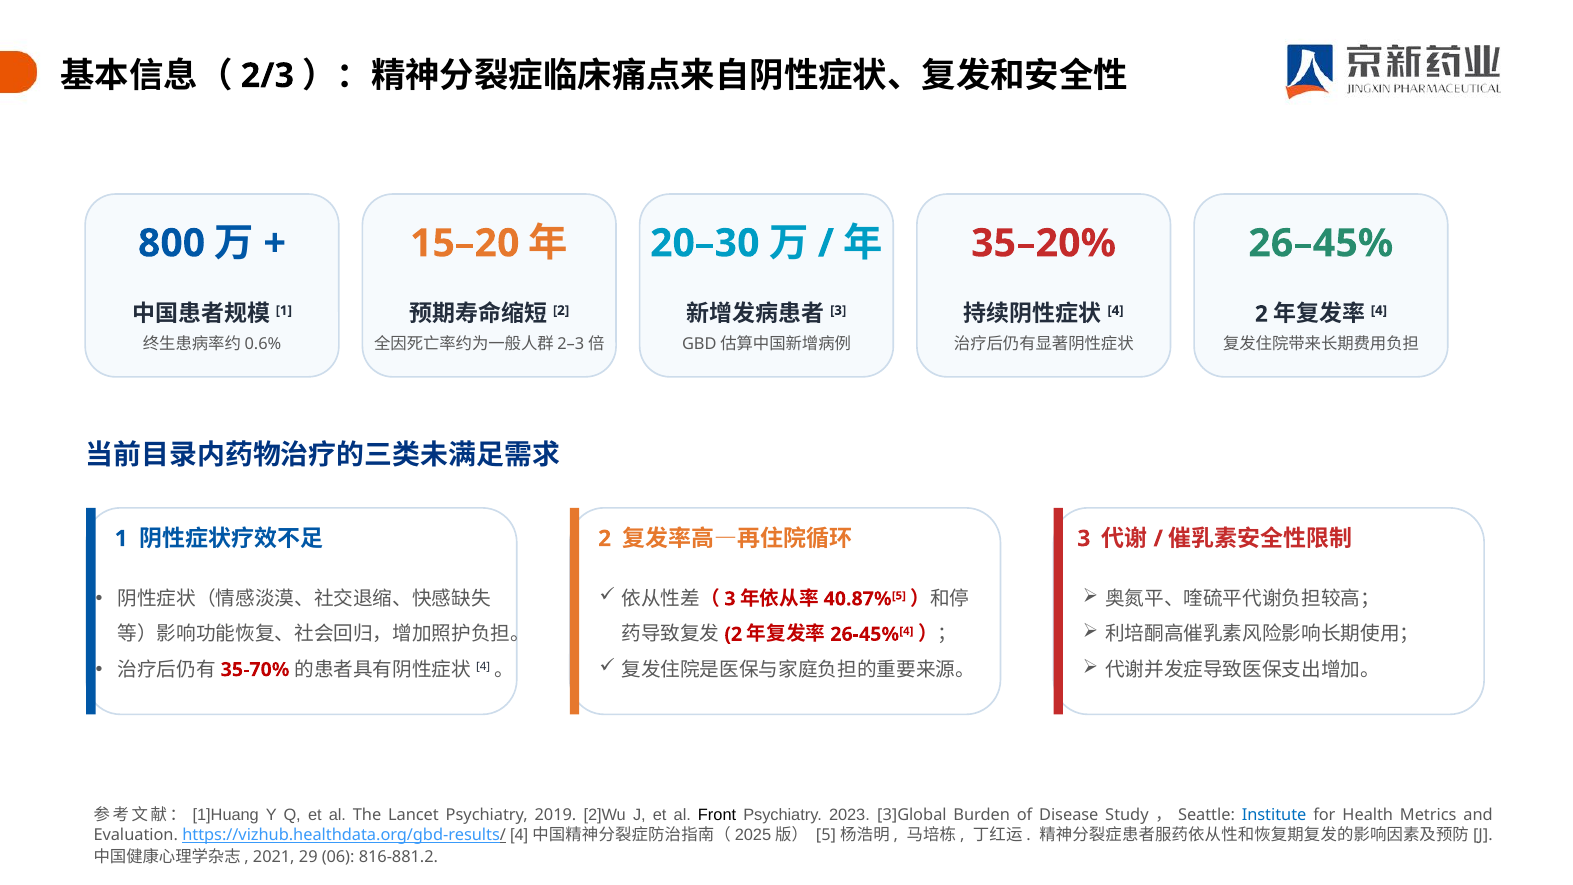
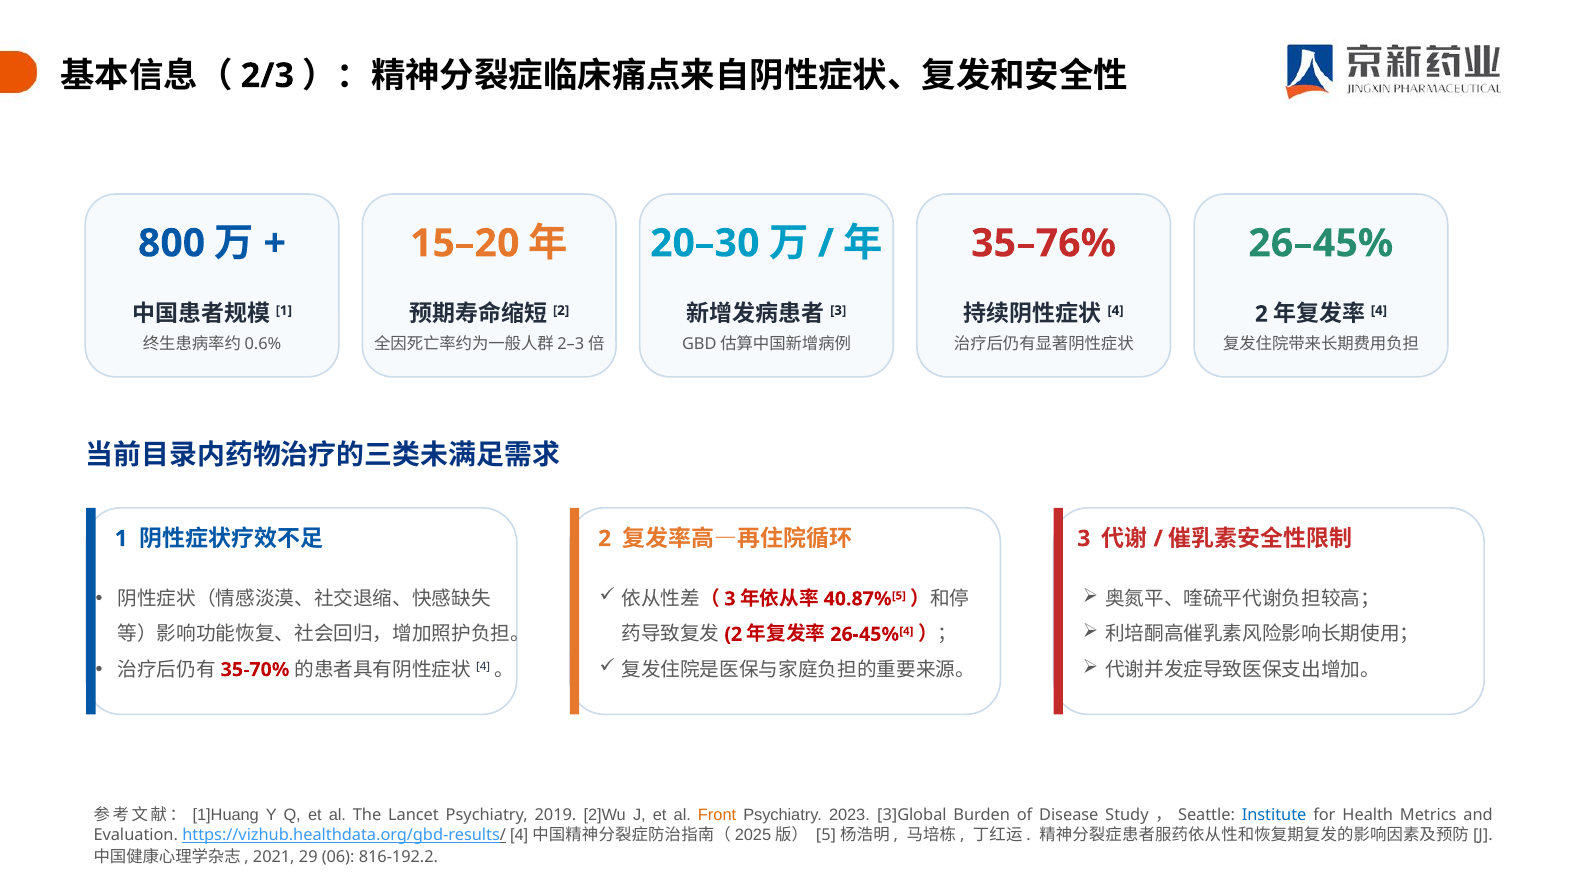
35–20%: 35–20% -> 35–76% (1044, 243)
Front colour: black -> orange (717, 815)
816-881.2: 816-881.2 -> 816-192.2 (398, 857)
